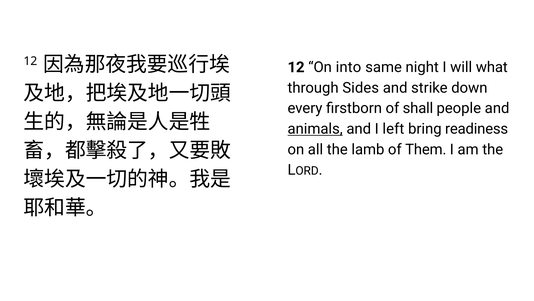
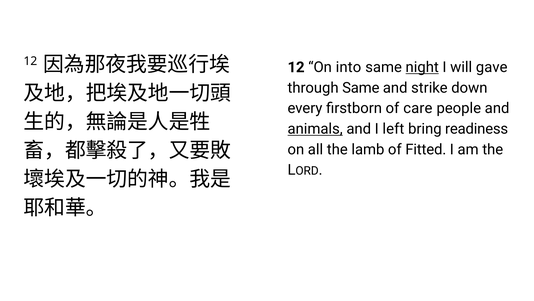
night underline: none -> present (422, 67)
what: what -> gave (492, 67)
through Sides: Sides -> Same (361, 88)
shall: shall -> care (418, 108)
Them: Them -> Fitted (426, 149)
